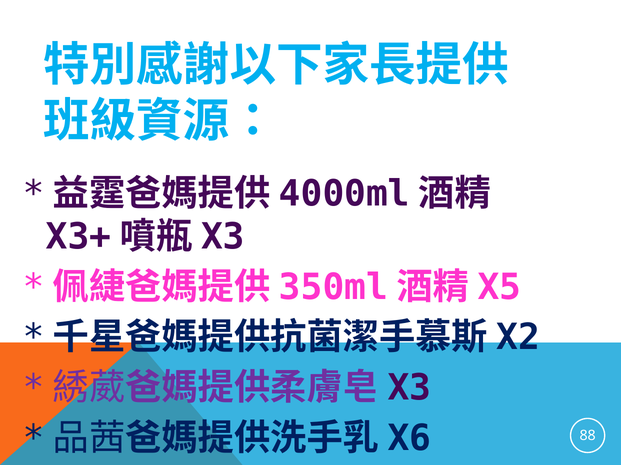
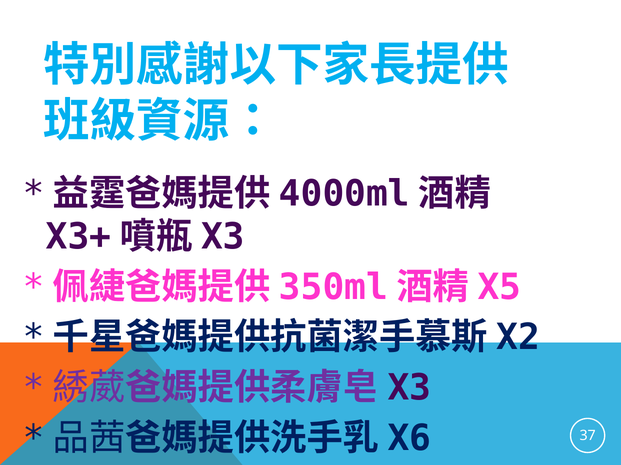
88: 88 -> 37 (588, 436)
